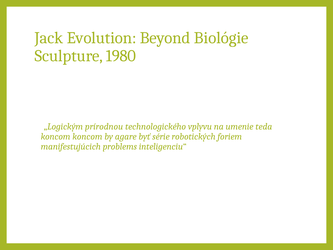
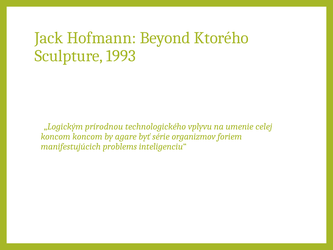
Evolution: Evolution -> Hofmann (102, 38)
Biológie: Biológie -> Ktorého (221, 38)
1980: 1980 -> 1993 (121, 56)
teda: teda -> celej (264, 127)
robotických: robotických -> organizmov (194, 136)
